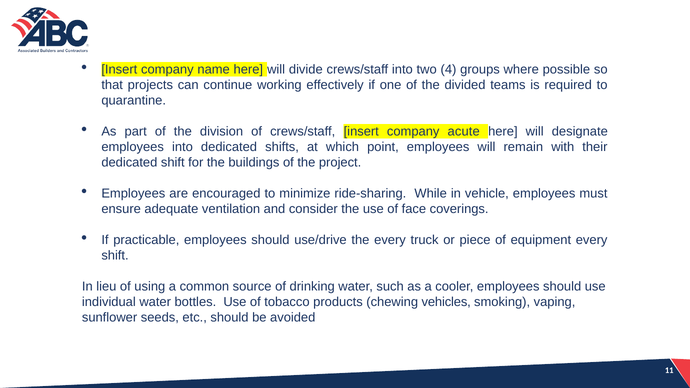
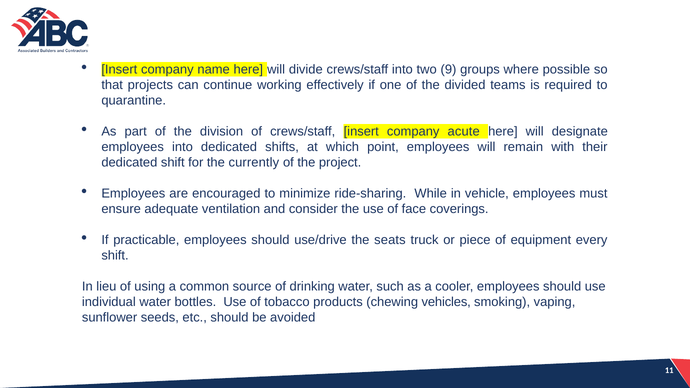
4: 4 -> 9 (448, 69)
buildings: buildings -> currently (254, 163)
the every: every -> seats (390, 240)
